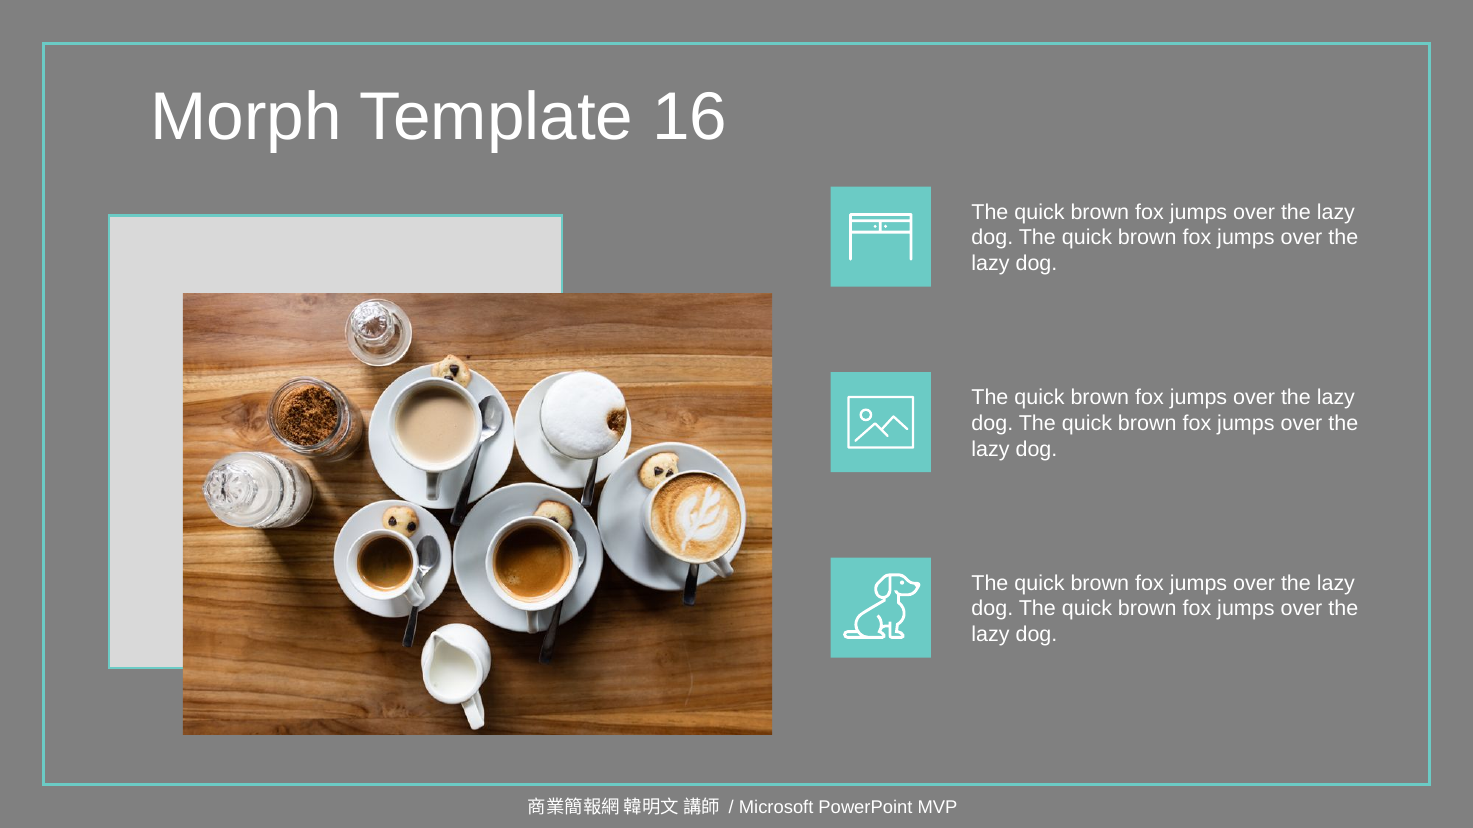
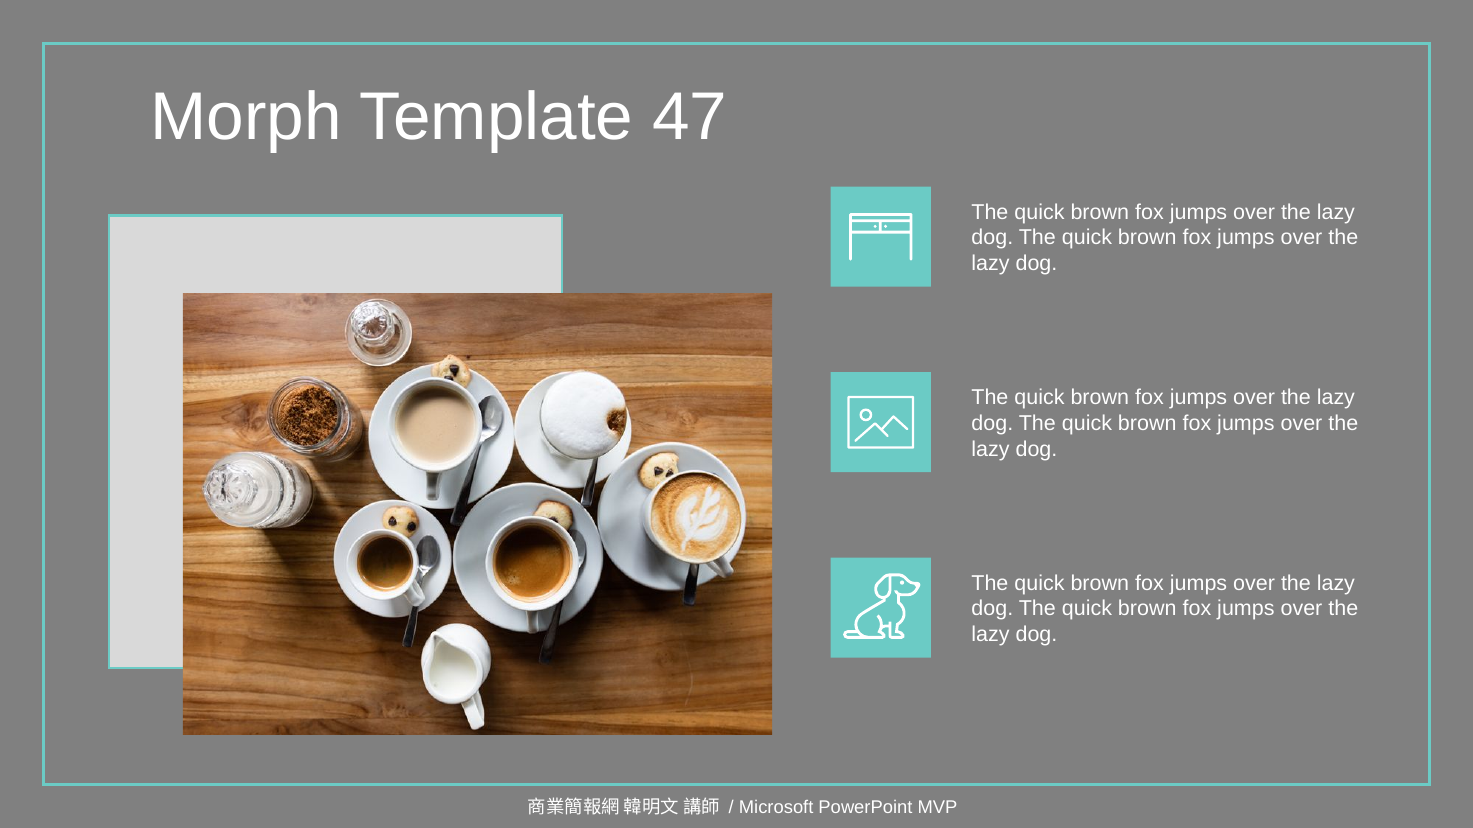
16: 16 -> 47 (690, 117)
